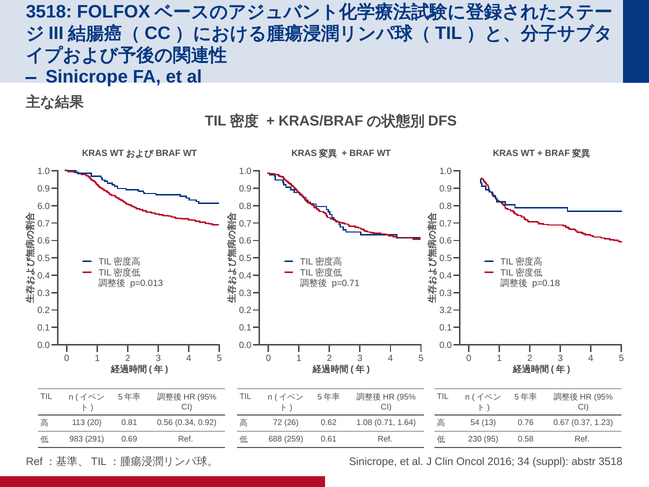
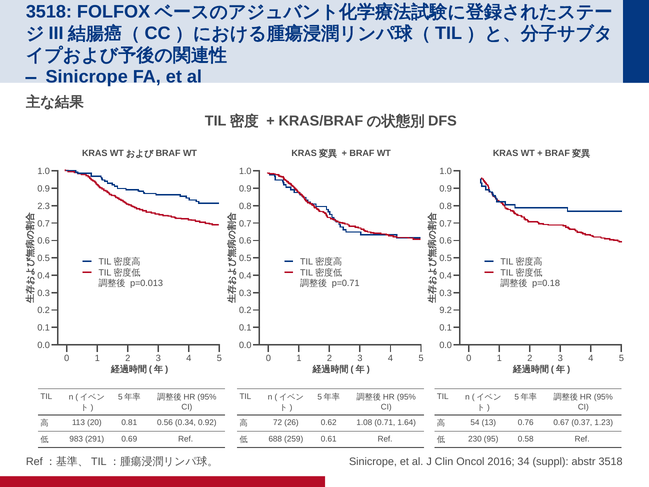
6.0: 6.0 -> 2.3 (44, 206)
3.2: 3.2 -> 9.2 (446, 310)
